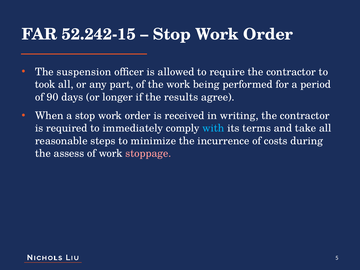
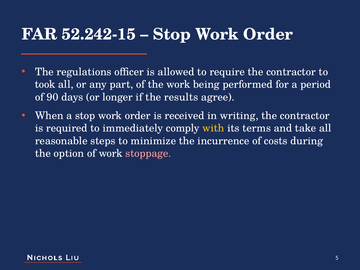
suspension: suspension -> regulations (84, 72)
with colour: light blue -> yellow (213, 128)
assess: assess -> option (69, 153)
